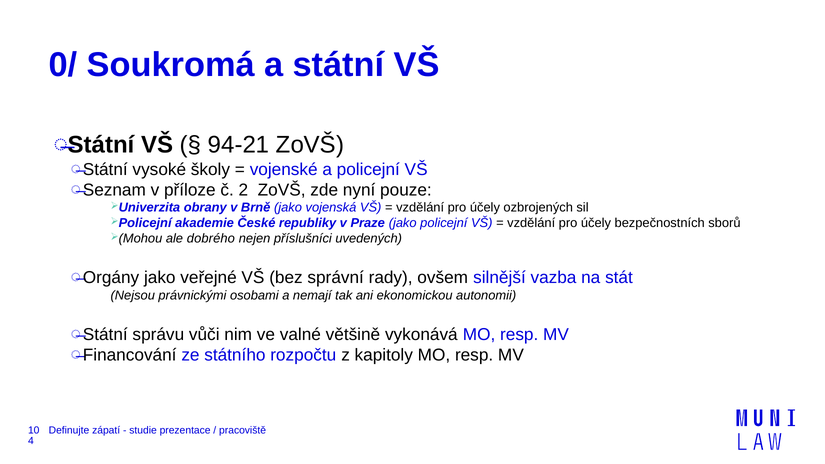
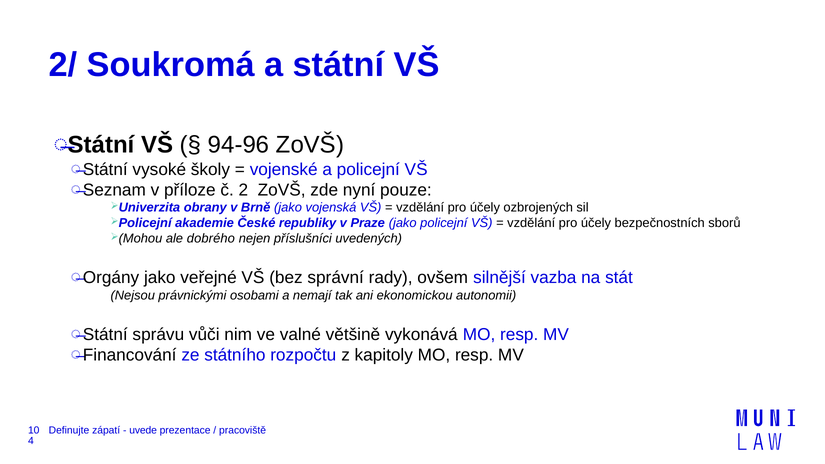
0/: 0/ -> 2/ (63, 65)
94-21: 94-21 -> 94-96 (239, 145)
studie: studie -> uvede (143, 431)
